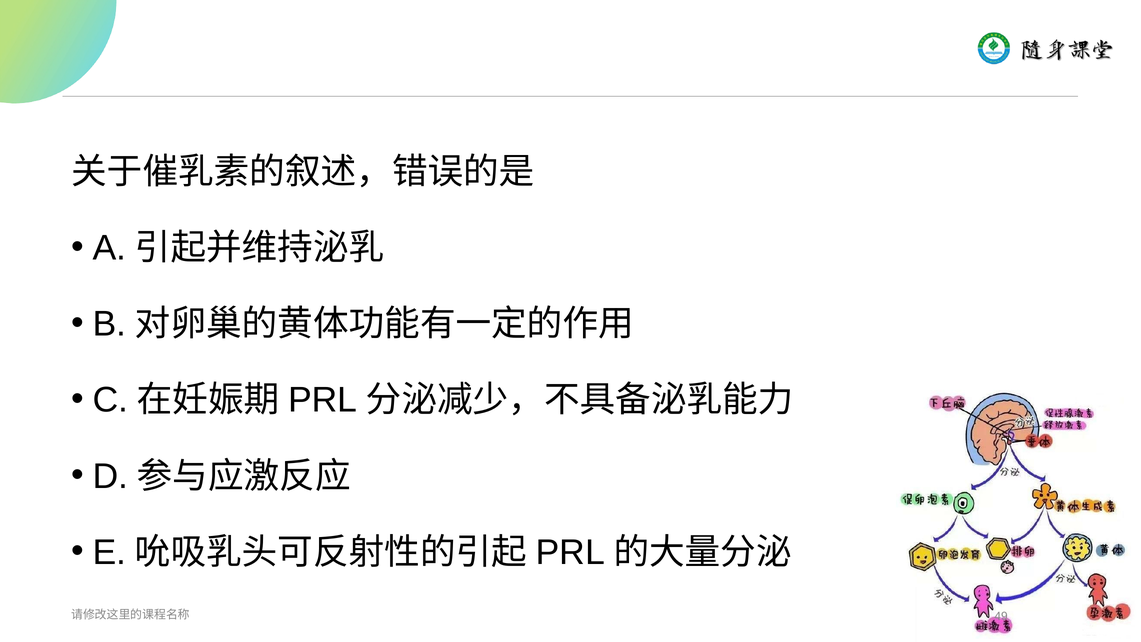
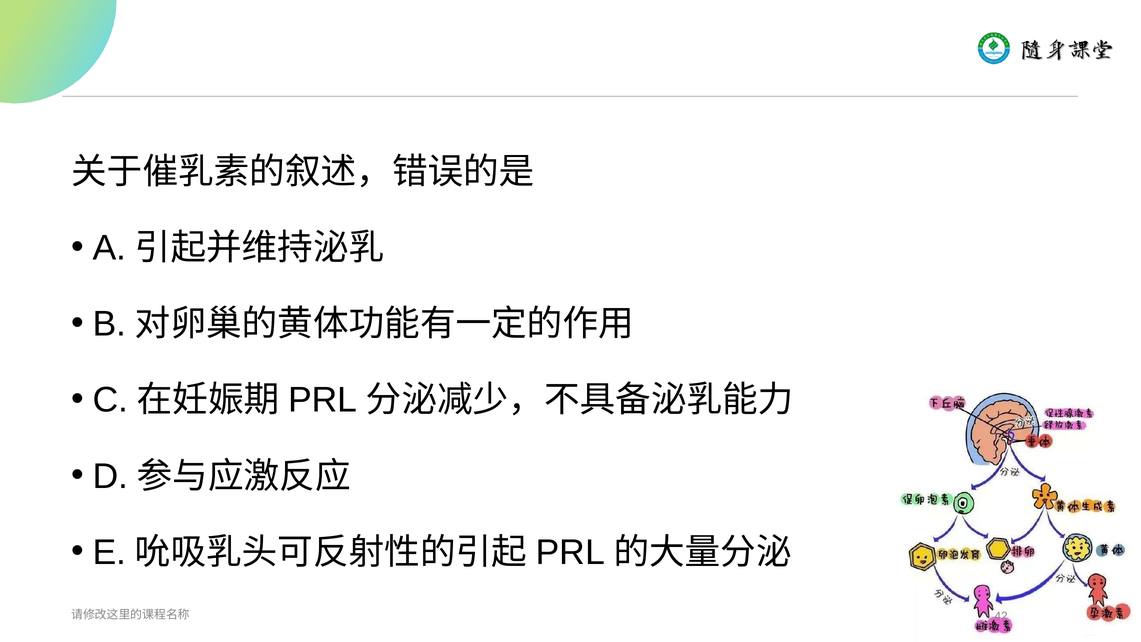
49: 49 -> 42 (1001, 616)
